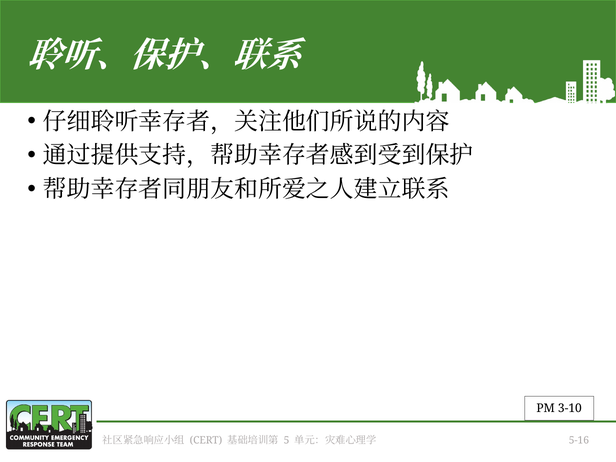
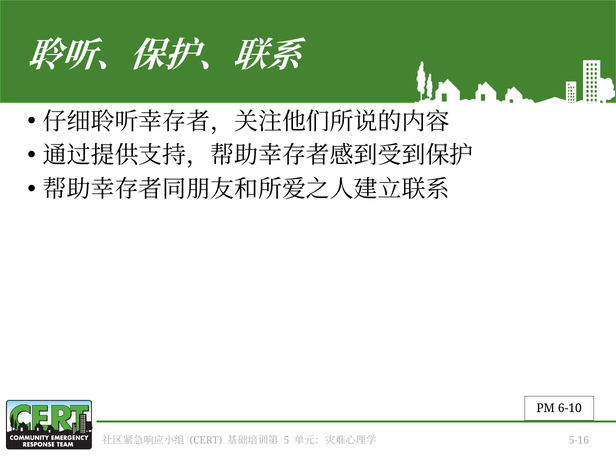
3-10: 3-10 -> 6-10 (570, 408)
